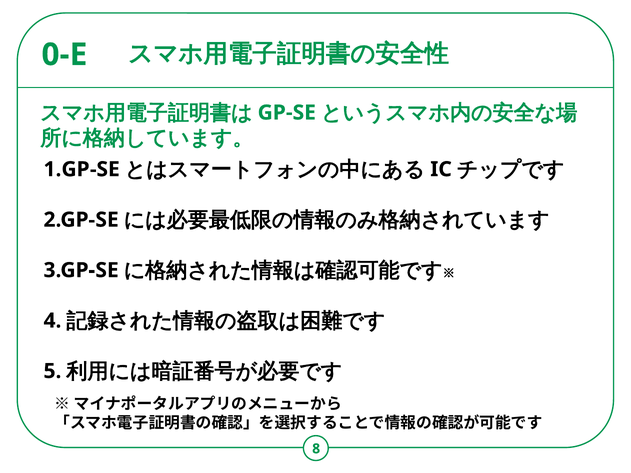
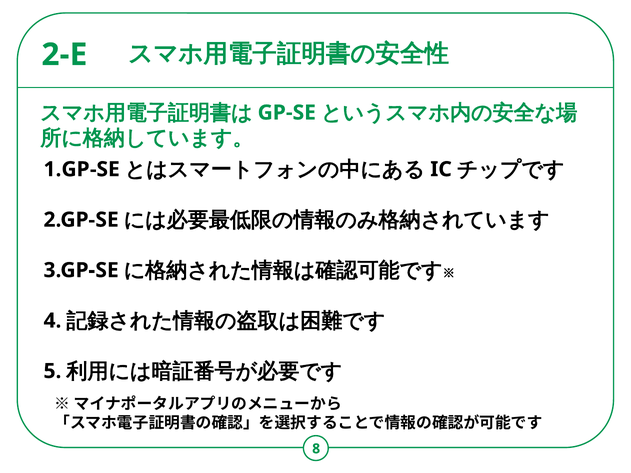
0-E: 0-E -> 2-E (64, 55)
